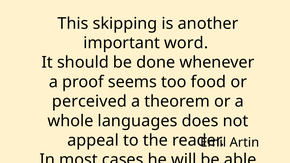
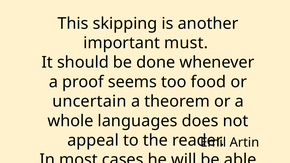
word: word -> must (186, 43)
perceived: perceived -> uncertain (89, 101)
